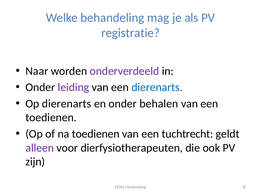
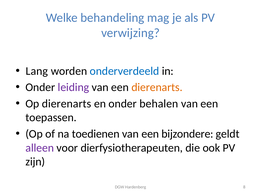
registratie: registratie -> verwijzing (130, 33)
Naar: Naar -> Lang (37, 71)
onderverdeeld colour: purple -> blue (124, 71)
dierenarts colour: blue -> orange (157, 87)
toedienen: toedienen -> toepassen (51, 117)
tuchtrecht: tuchtrecht -> bijzondere (187, 134)
